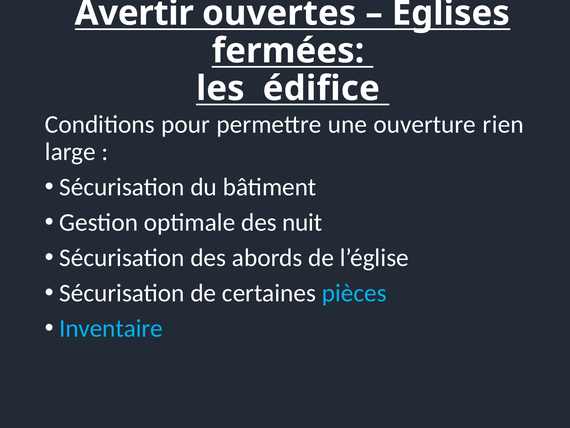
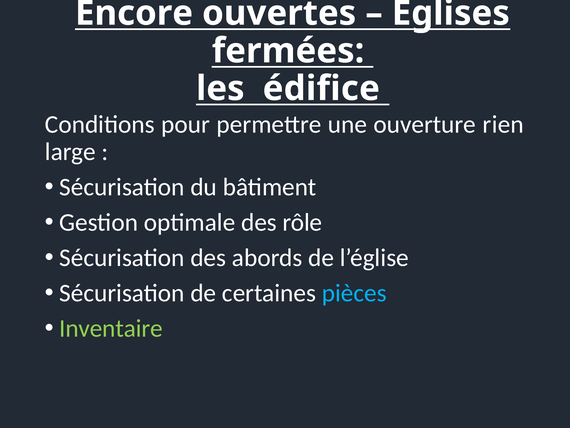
Avertir: Avertir -> Encore (134, 13)
nuit: nuit -> rôle (302, 222)
Inventaire colour: light blue -> light green (111, 328)
